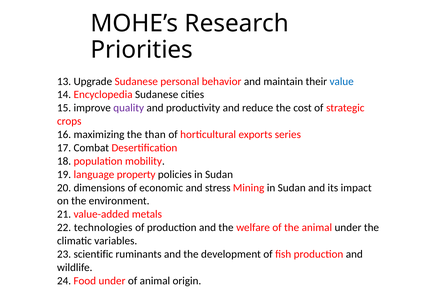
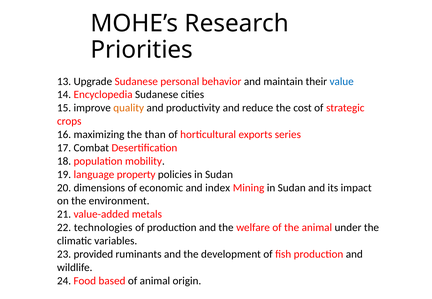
quality colour: purple -> orange (129, 108)
stress: stress -> index (218, 188)
scientific: scientific -> provided (93, 254)
Food under: under -> based (112, 281)
